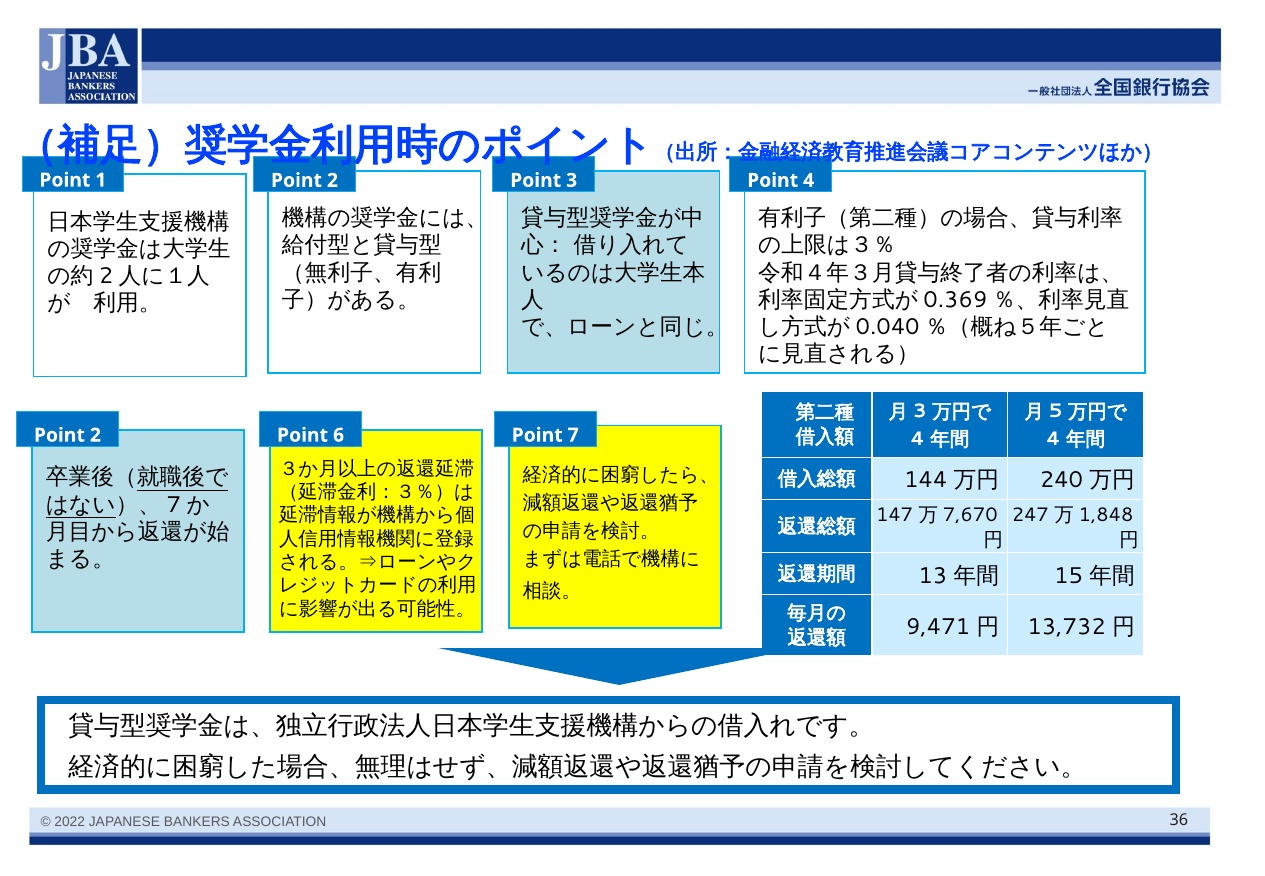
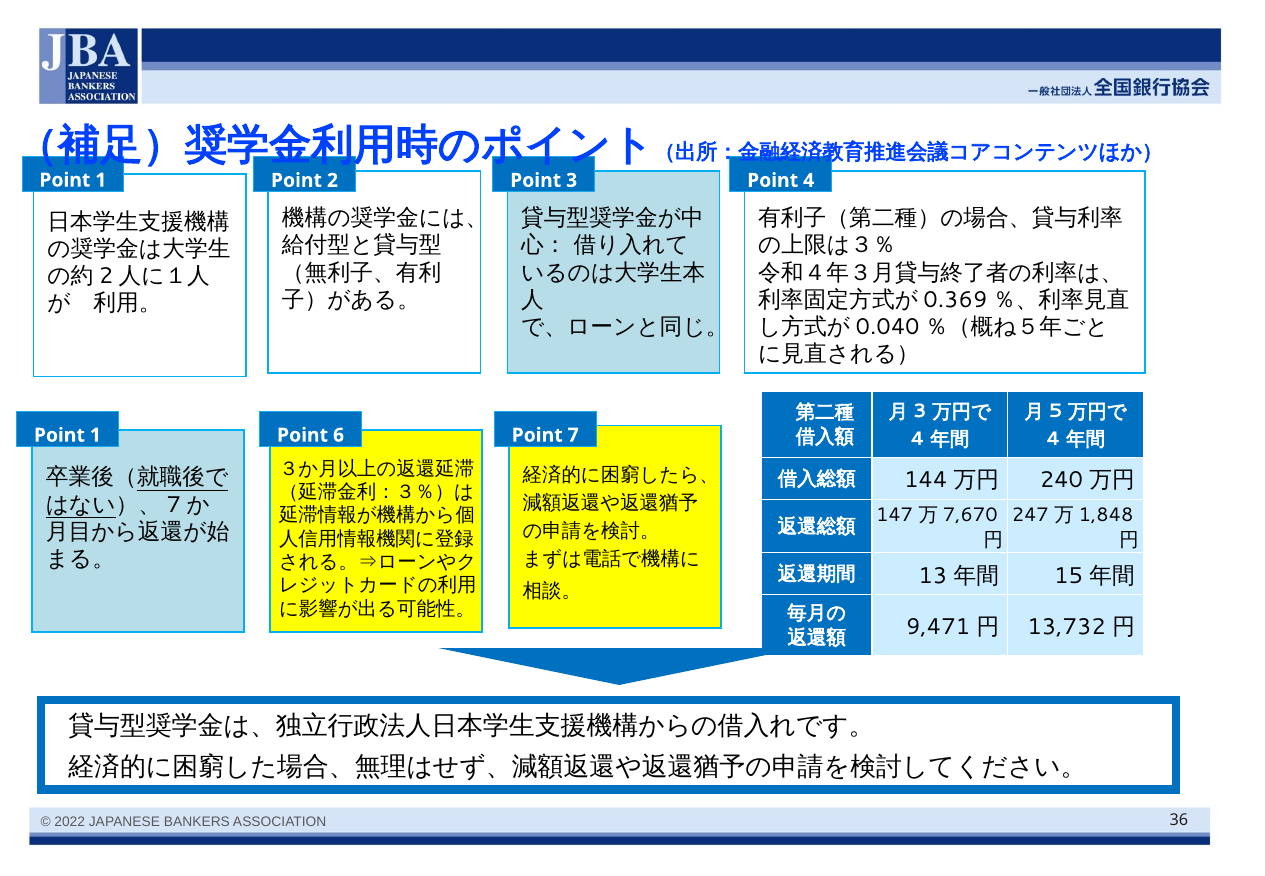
2: 2 -> 1 (95, 435)
